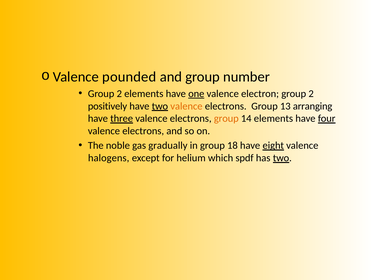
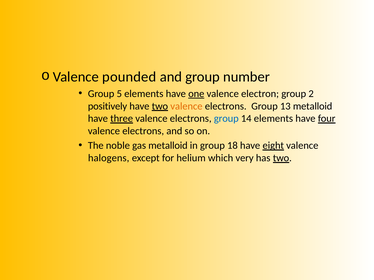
2: 2 -> 5 (119, 94)
13 arranging: arranging -> metalloid (313, 106)
group colour: orange -> blue (226, 119)
gas gradually: gradually -> metalloid (168, 146)
spdf: spdf -> very (245, 158)
